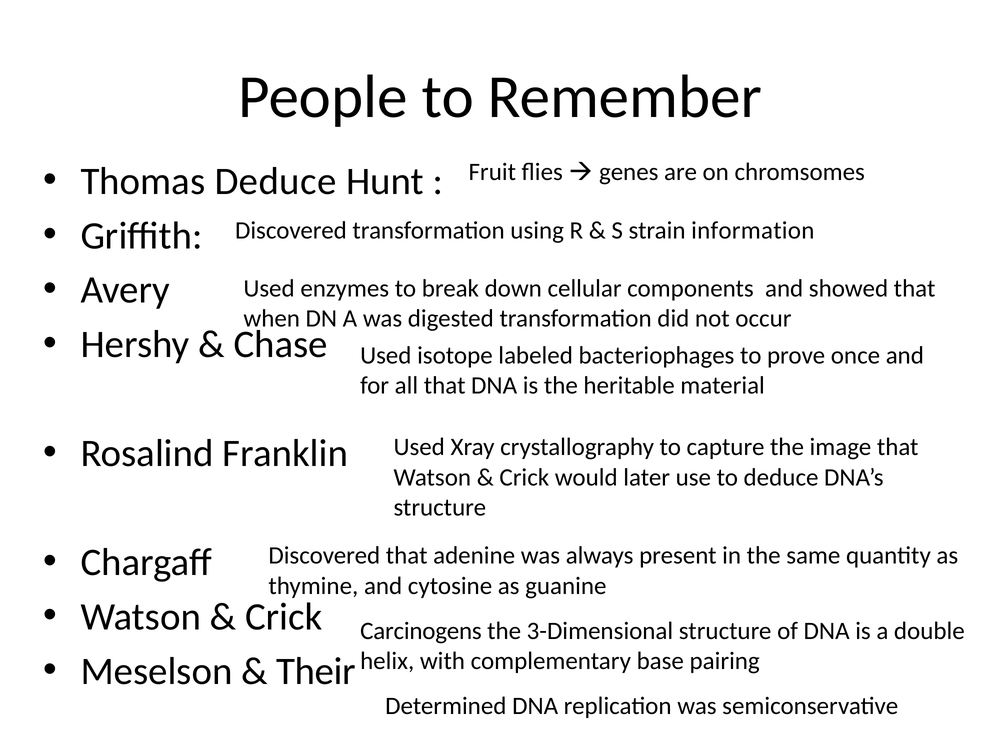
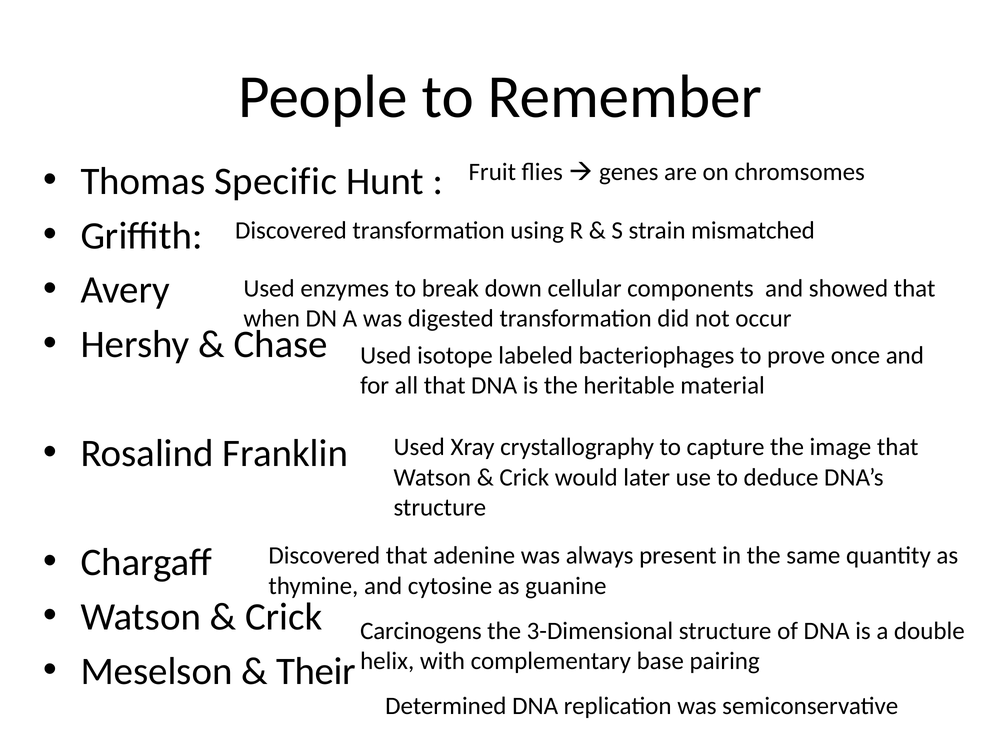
Thomas Deduce: Deduce -> Specific (276, 181)
information: information -> mismatched (753, 230)
